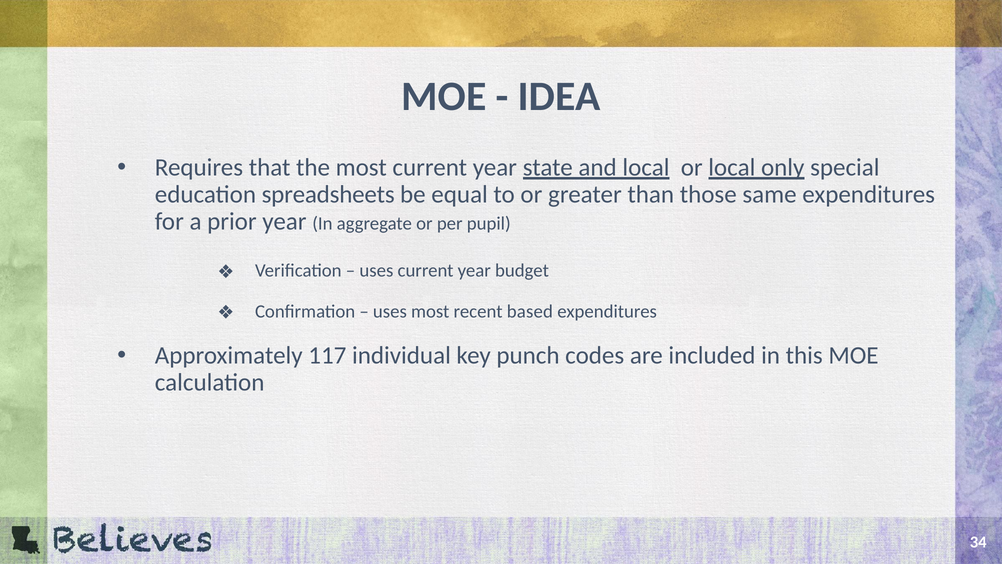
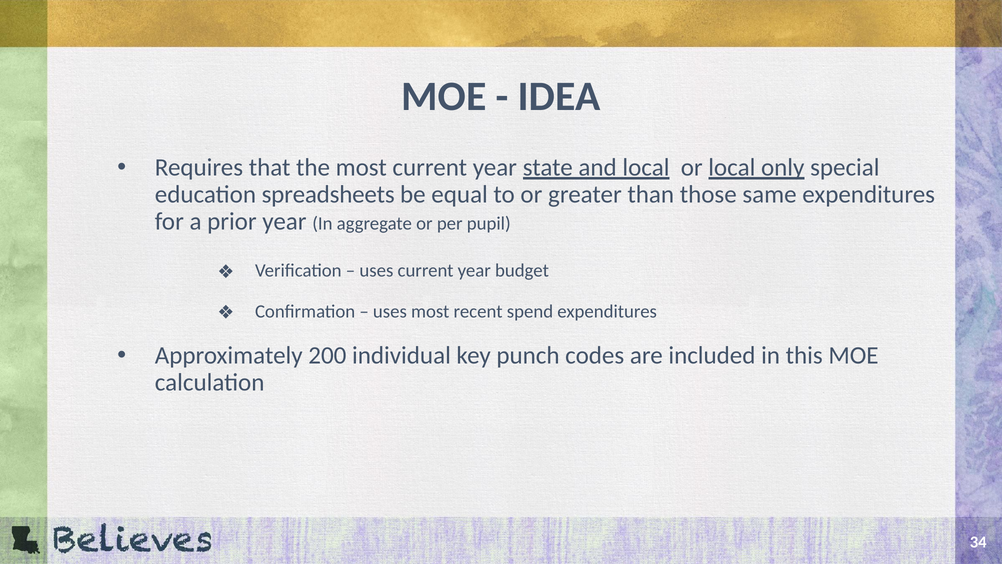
based: based -> spend (530, 311)
117: 117 -> 200 (327, 355)
